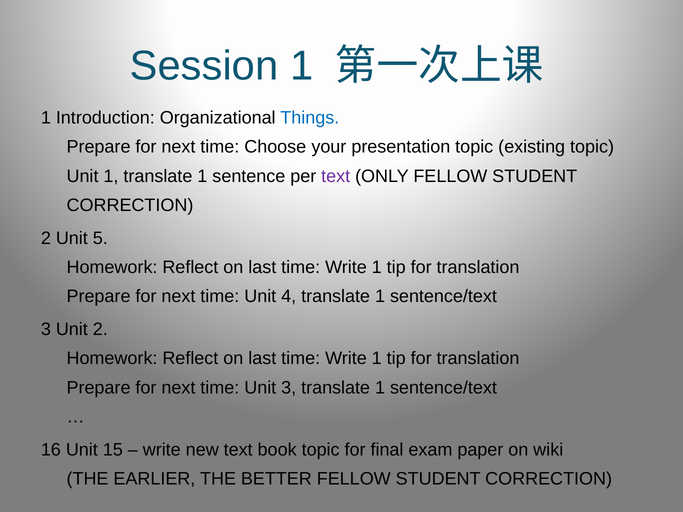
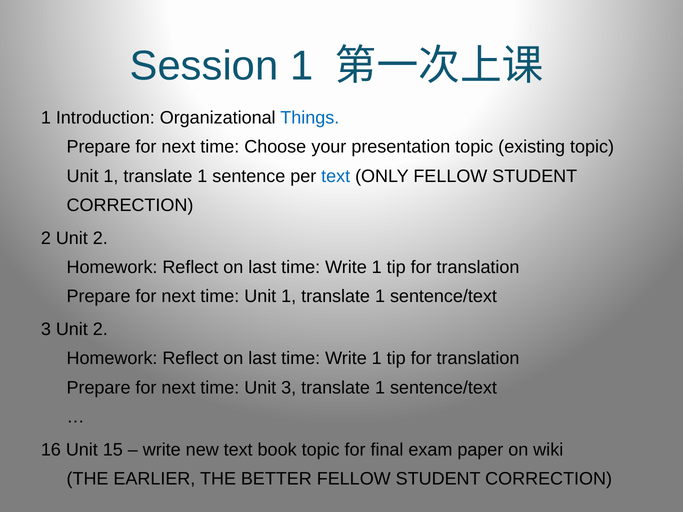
text colour: purple -> blue (336, 176)
2 Unit 5: 5 -> 2 (100, 238)
time Unit 4: 4 -> 1 (289, 297)
